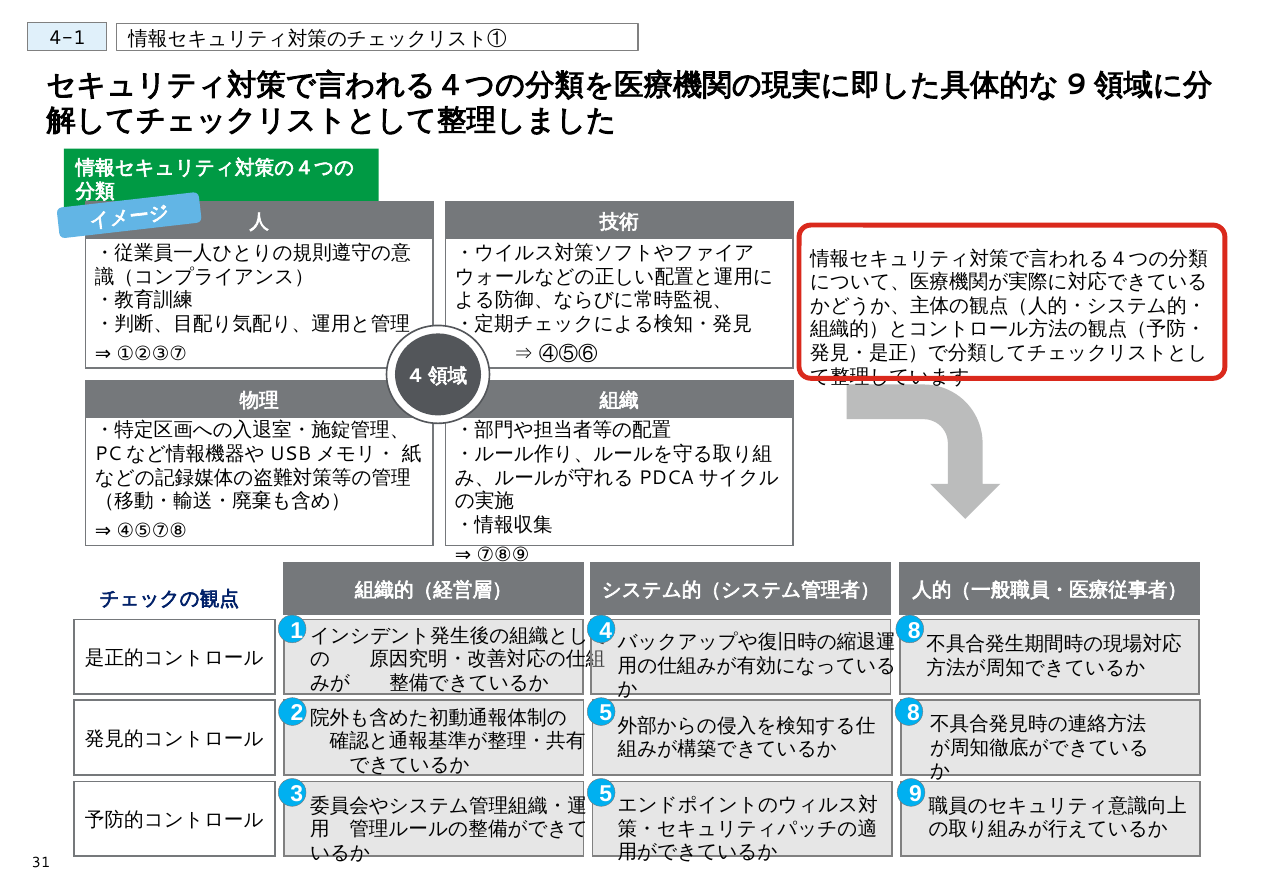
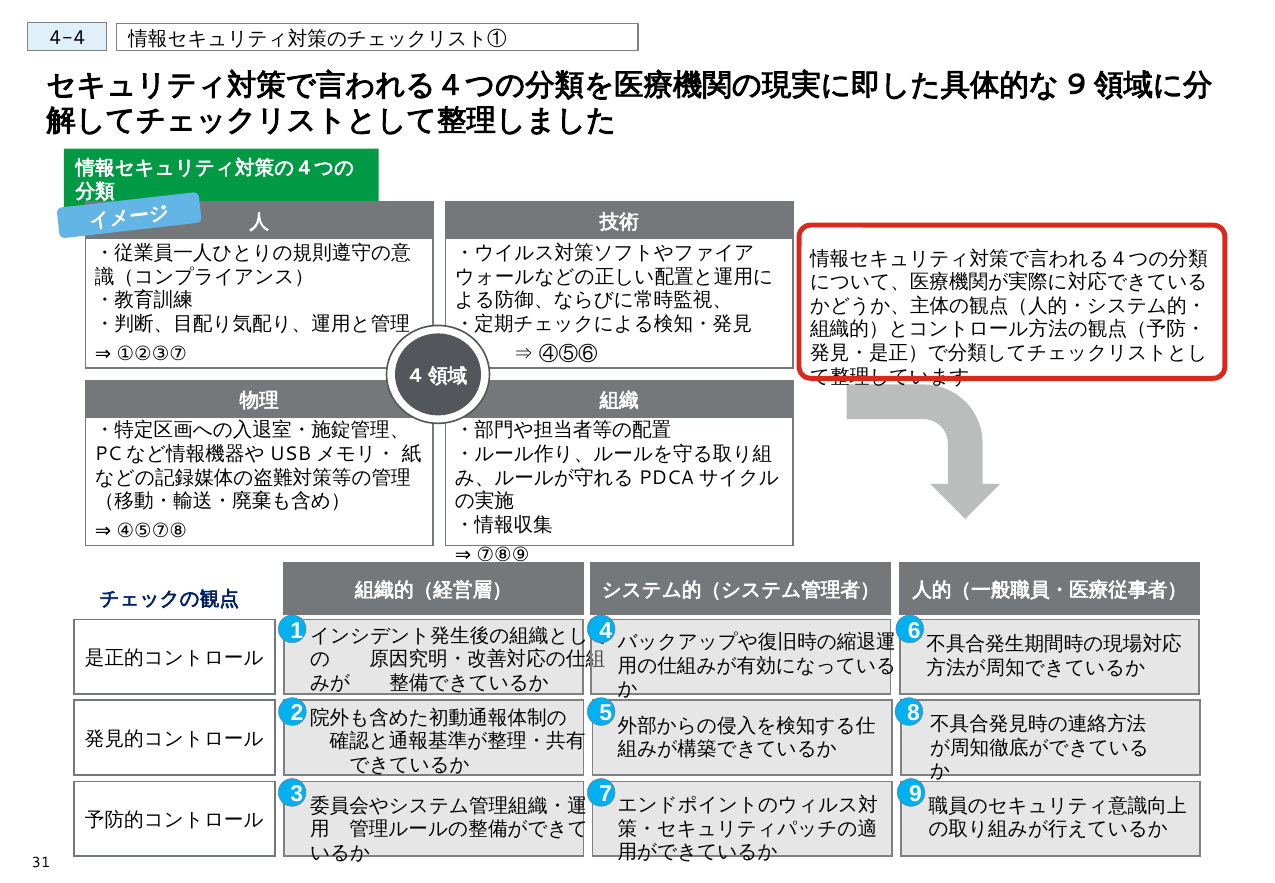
4-1: 4-1 -> 4-4 (67, 38)
8: 8 -> 6 (914, 630)
3 5: 5 -> 7 (606, 794)
